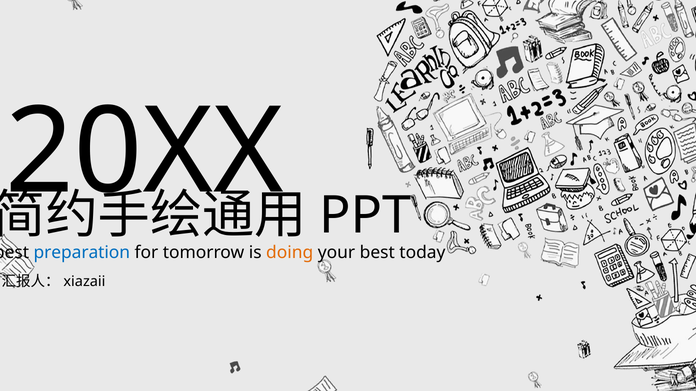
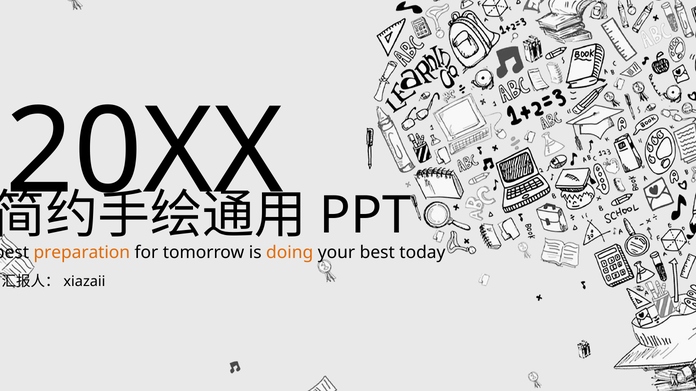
preparation colour: blue -> orange (82, 253)
